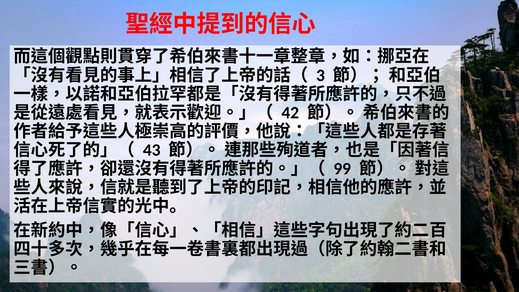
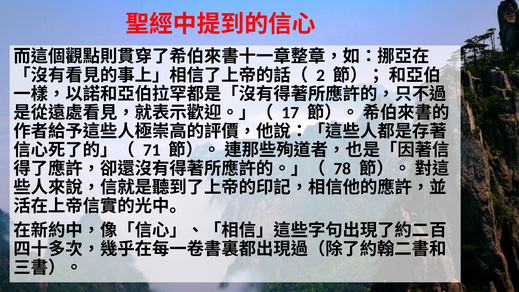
3: 3 -> 2 (321, 75)
42: 42 -> 17 (290, 113)
43: 43 -> 71 (152, 150)
99: 99 -> 78 (342, 169)
